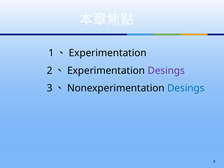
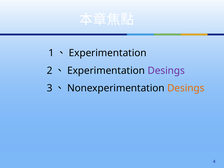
Desings colour: blue -> orange (186, 88)
